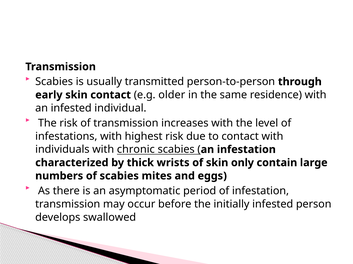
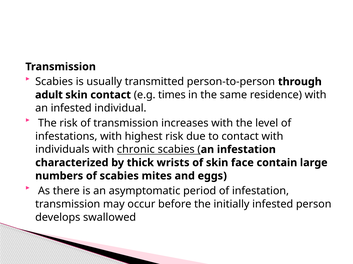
early: early -> adult (49, 95)
older: older -> times (172, 95)
only: only -> face (242, 163)
